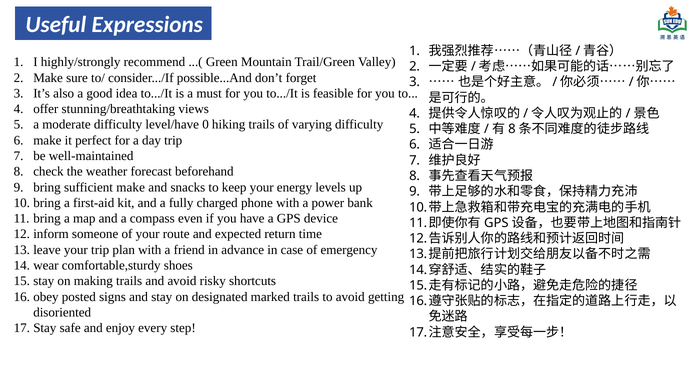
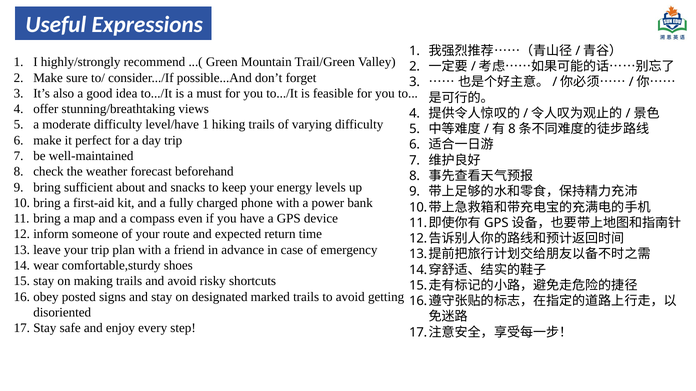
level/have 0: 0 -> 1 (206, 125)
sufficient make: make -> about (131, 187)
